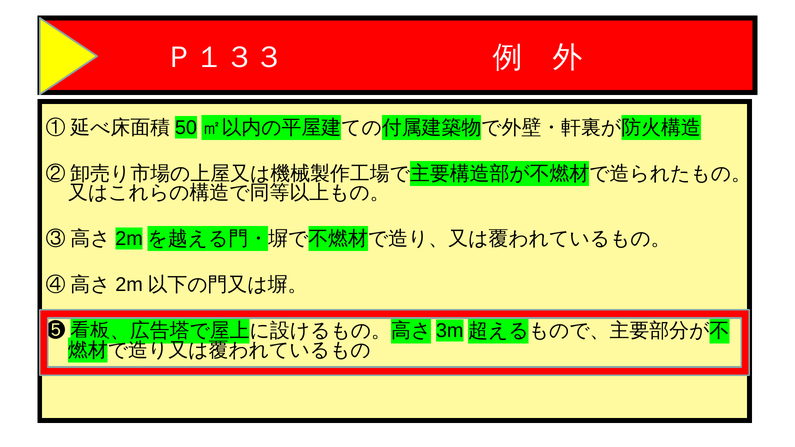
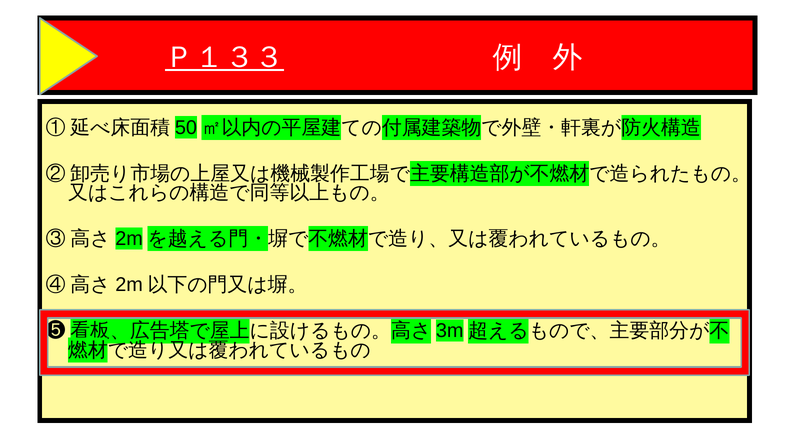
Ｐ１３３ underline: none -> present (225, 57)
